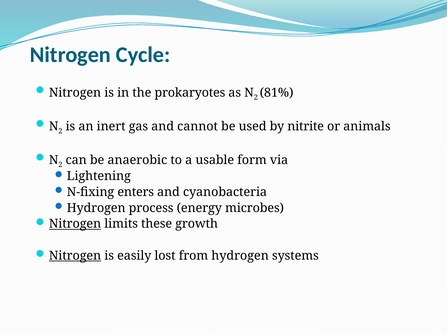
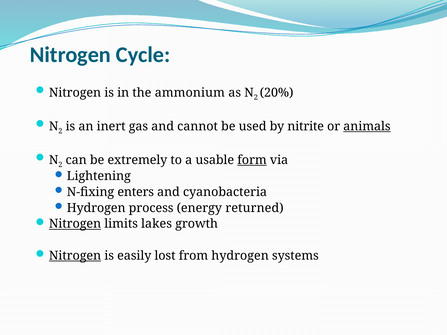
prokaryotes: prokaryotes -> ammonium (190, 93)
81%: 81% -> 20% (277, 93)
animals underline: none -> present (367, 126)
anaerobic: anaerobic -> extremely (137, 160)
form underline: none -> present (252, 160)
microbes: microbes -> returned (254, 208)
these: these -> lakes (157, 224)
